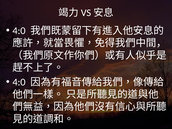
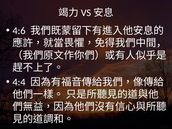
4:0: 4:0 -> 4:6 (19, 31)
4:0: 4:0 -> 4:4 (19, 82)
